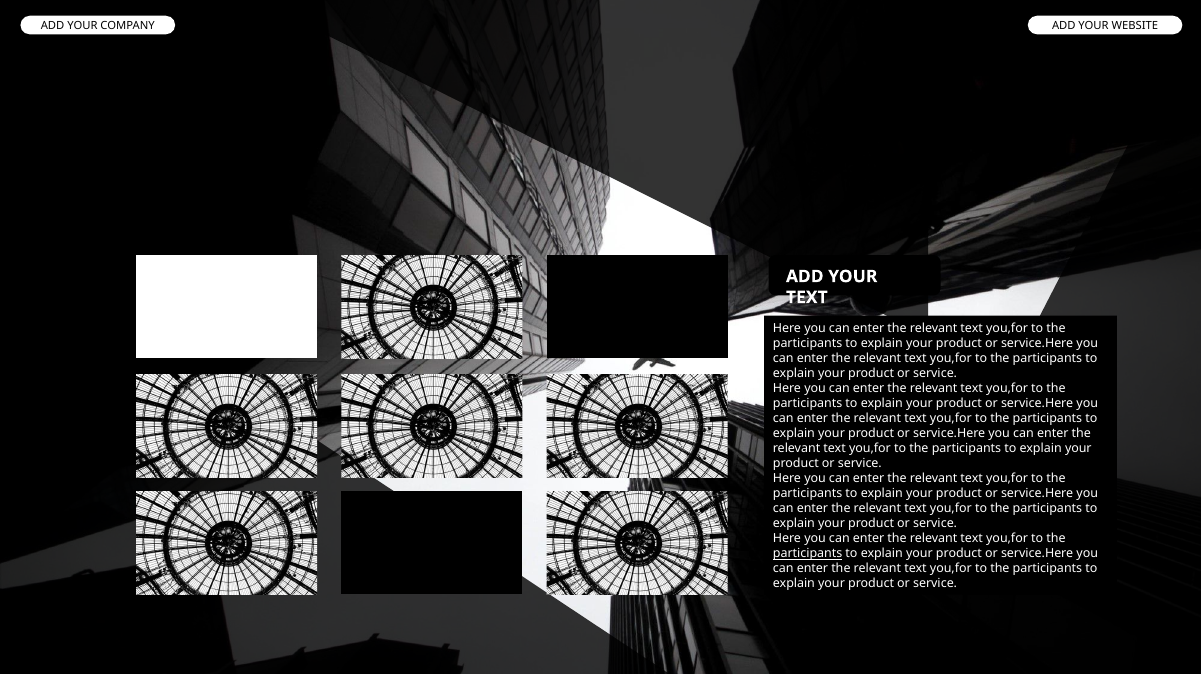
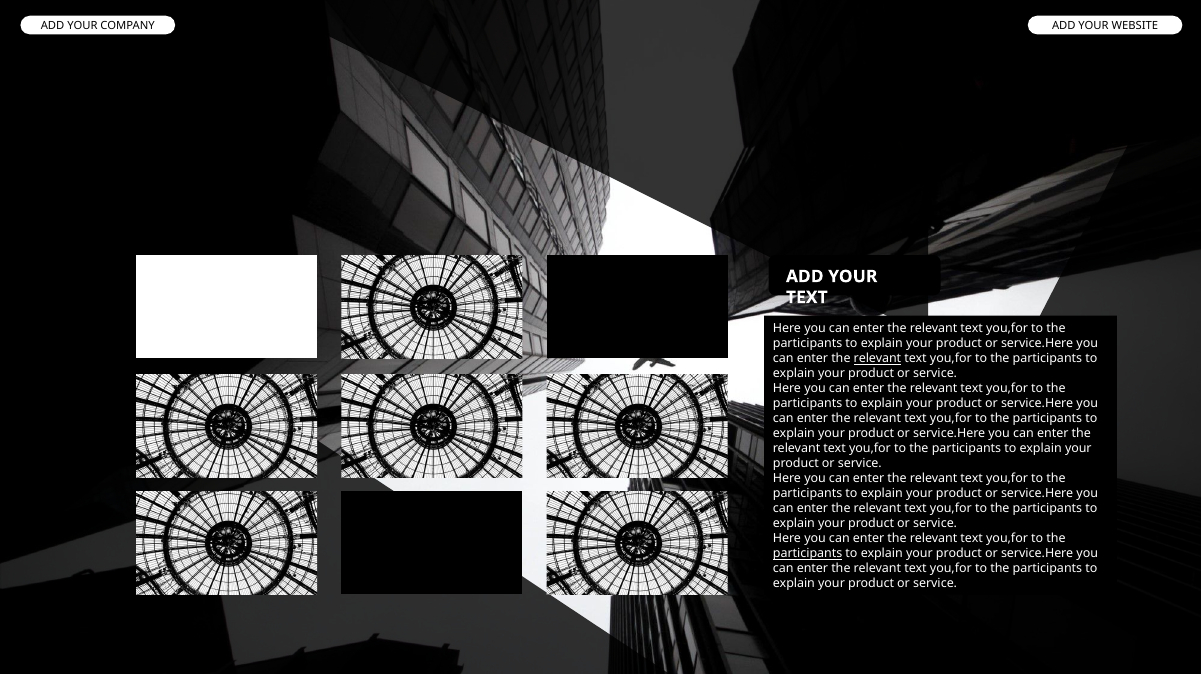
relevant underline: none -> present (877, 359)
